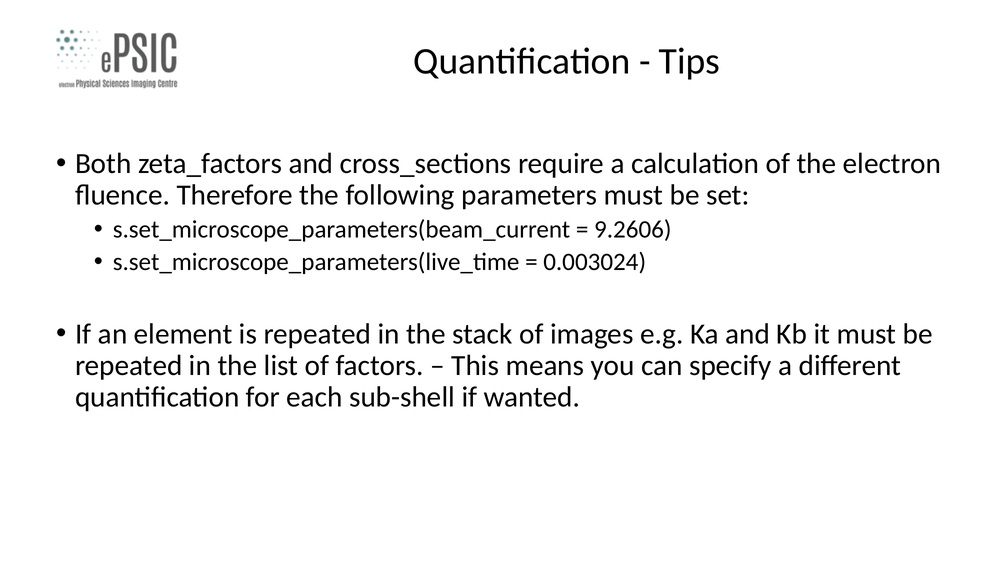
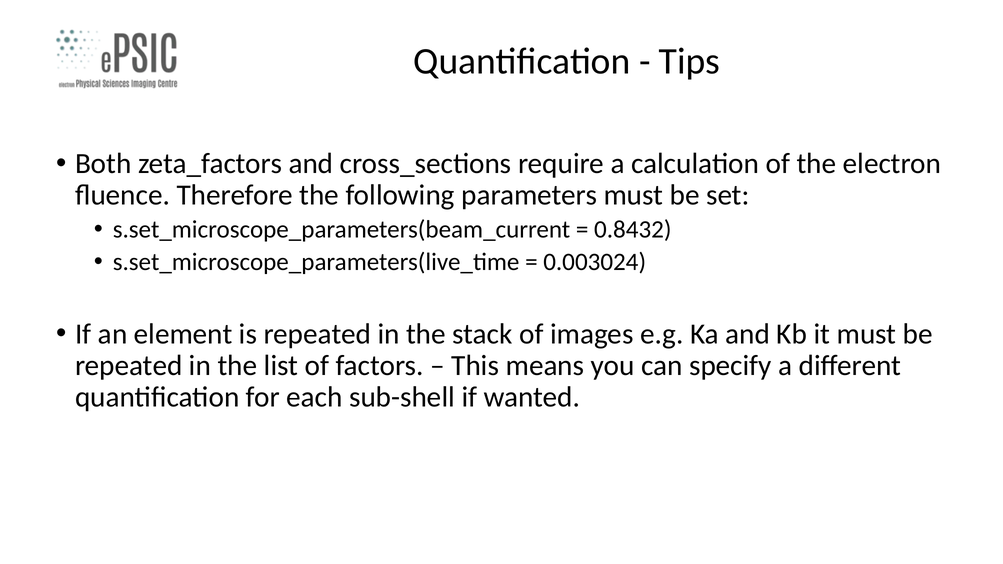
9.2606: 9.2606 -> 0.8432 (633, 230)
